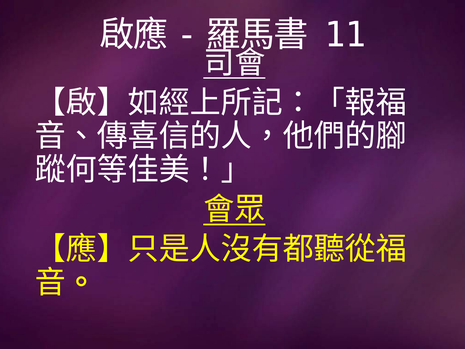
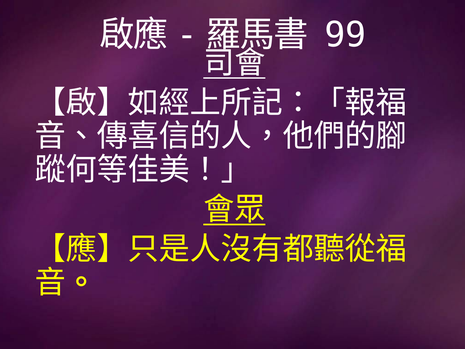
11: 11 -> 99 (345, 35)
